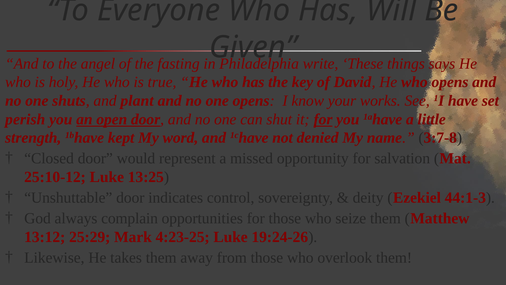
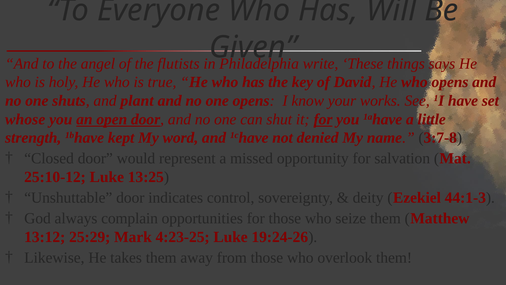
fasting: fasting -> flutists (178, 63)
perish: perish -> whose (25, 119)
